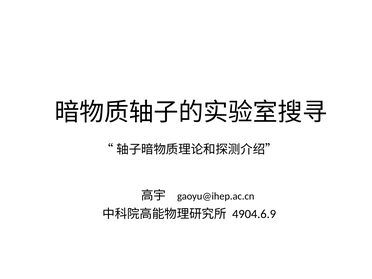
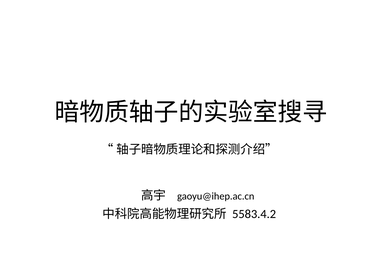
4904.6.9: 4904.6.9 -> 5583.4.2 (254, 214)
